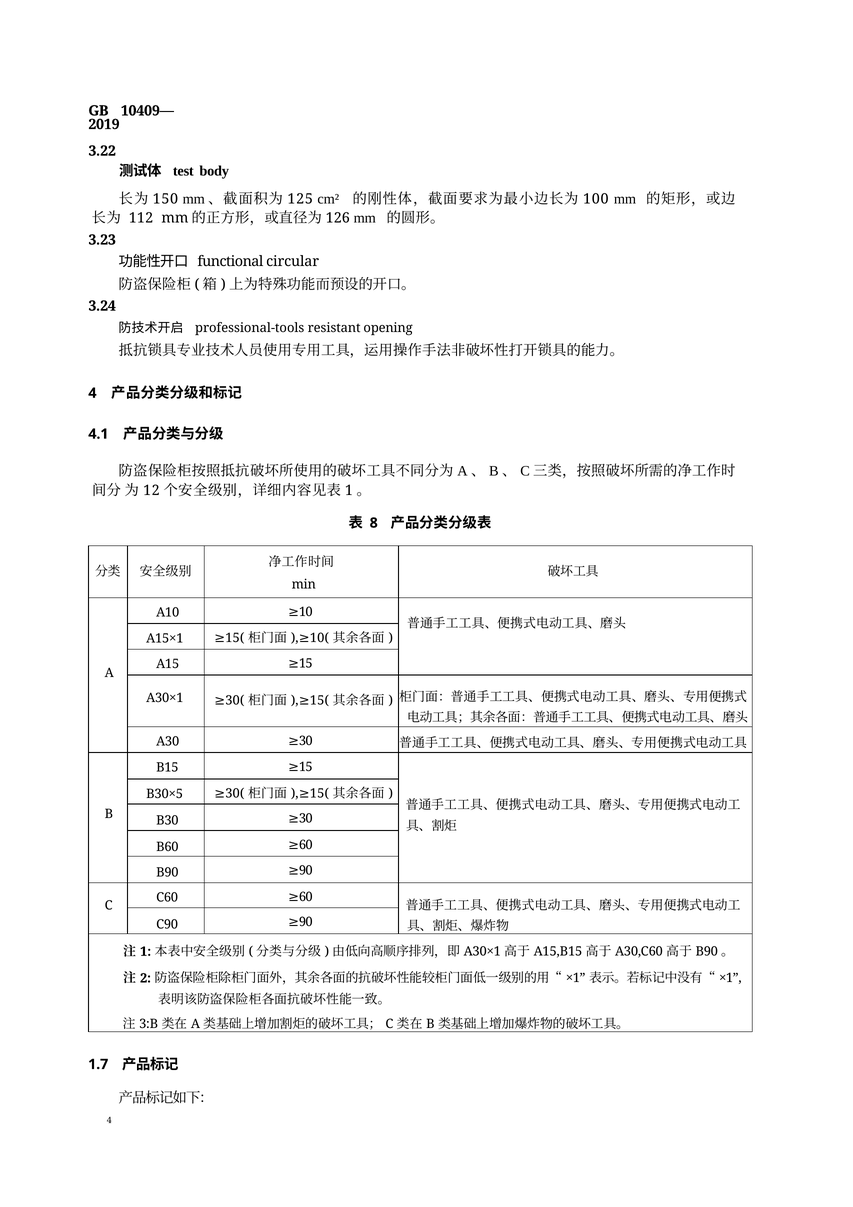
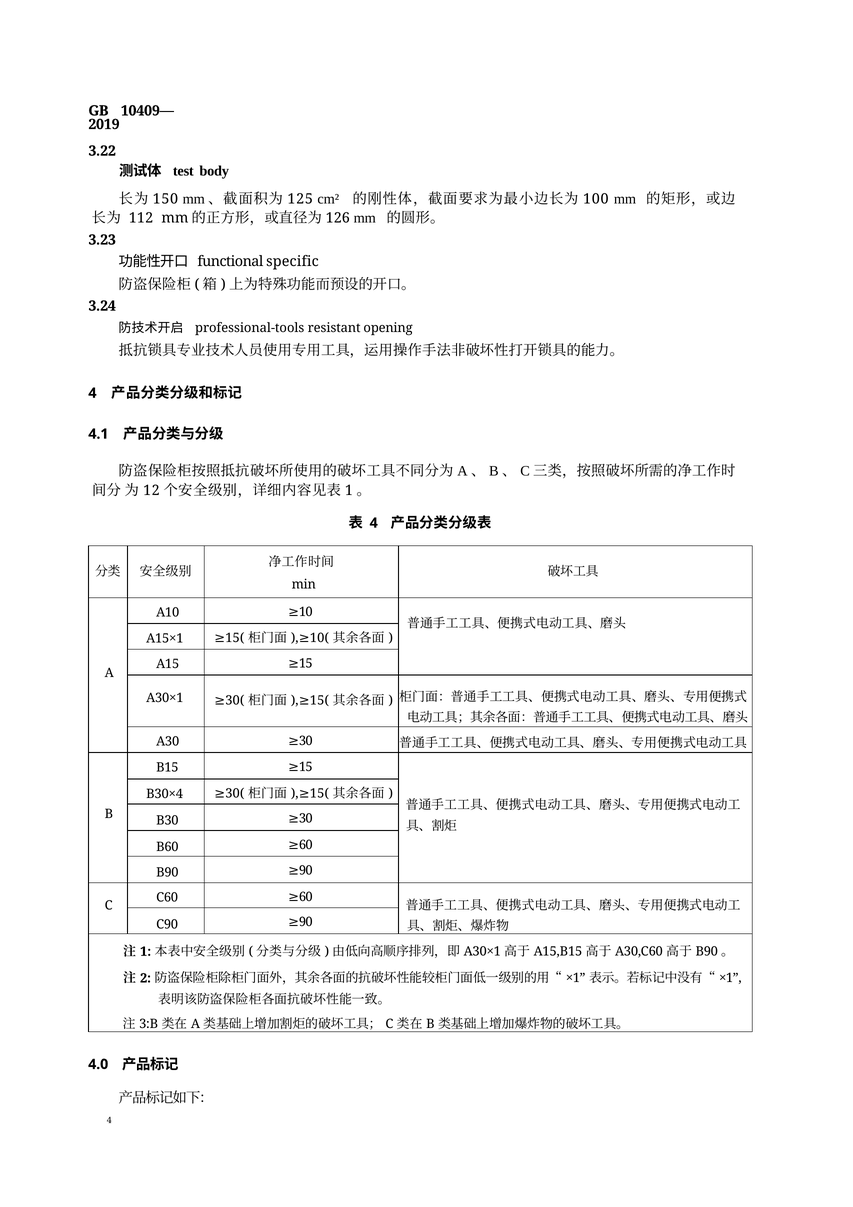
circular: circular -> specific (292, 262)
8: 8 -> 4 (374, 523)
B30×5: B30×5 -> B30×4 (165, 794)
1.7: 1.7 -> 4.0 (98, 1064)
